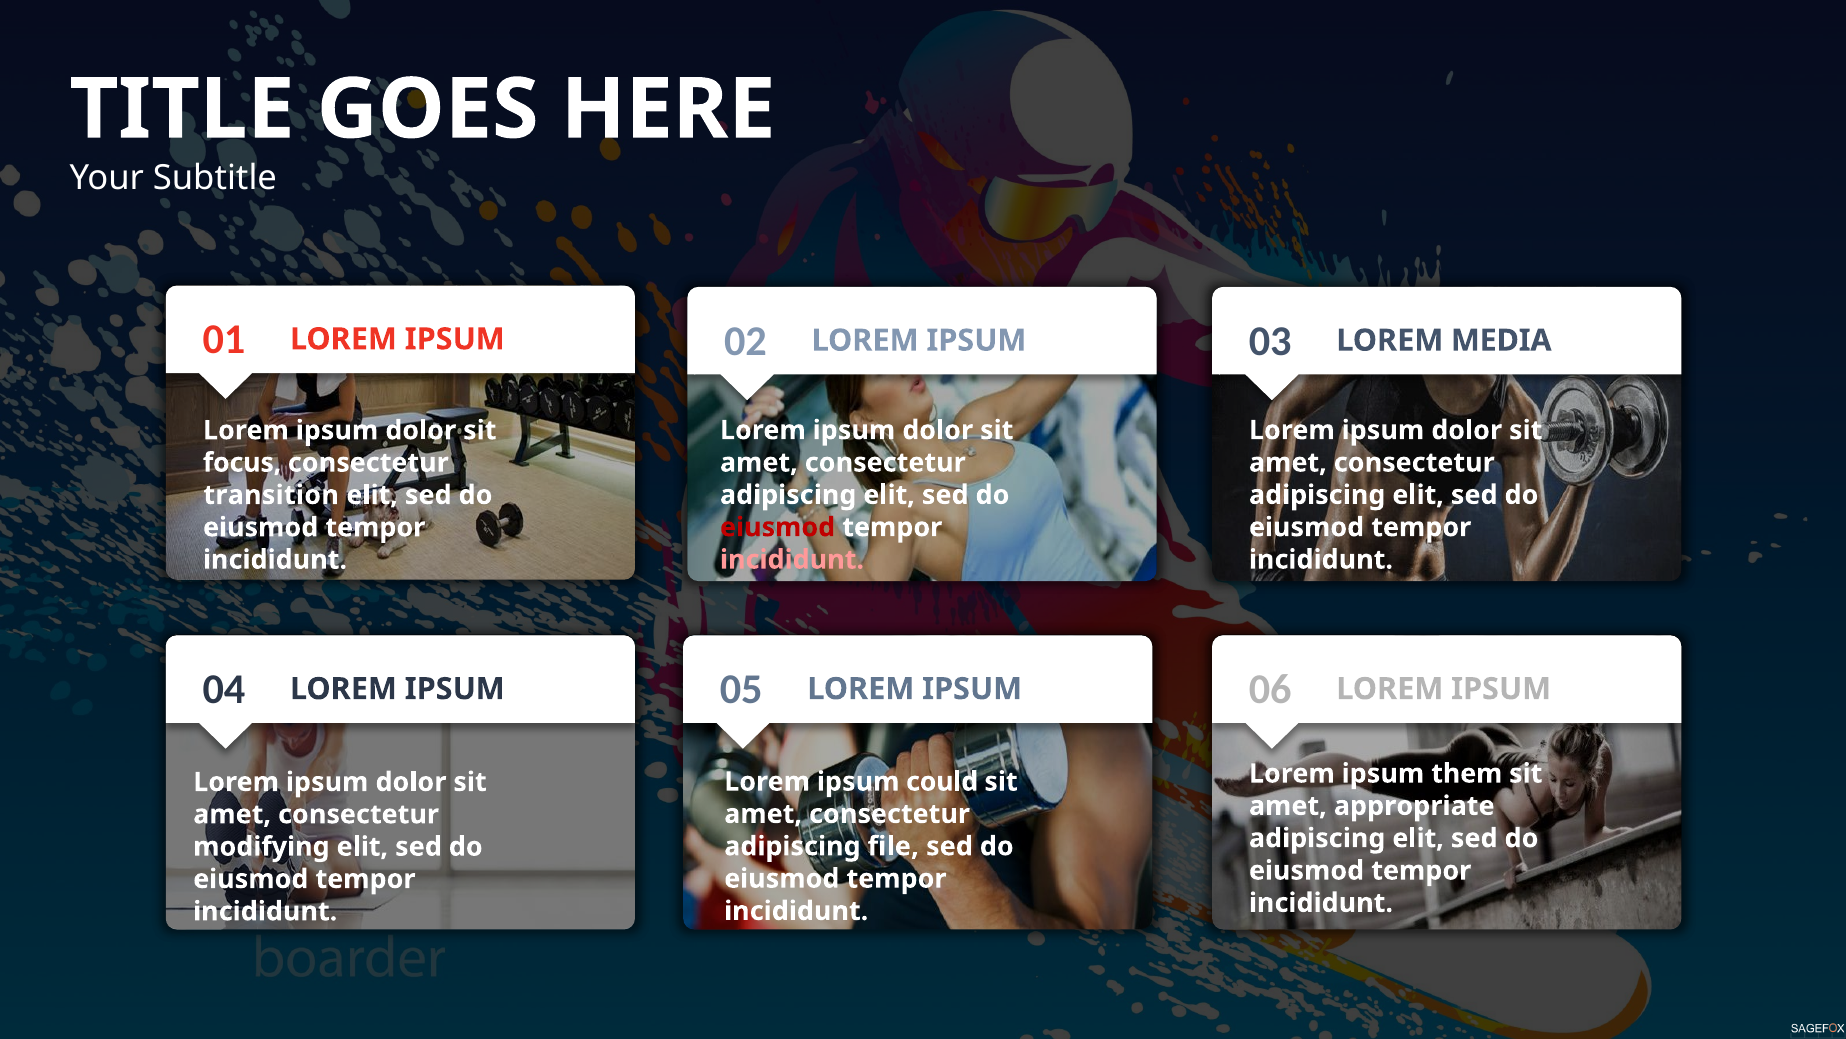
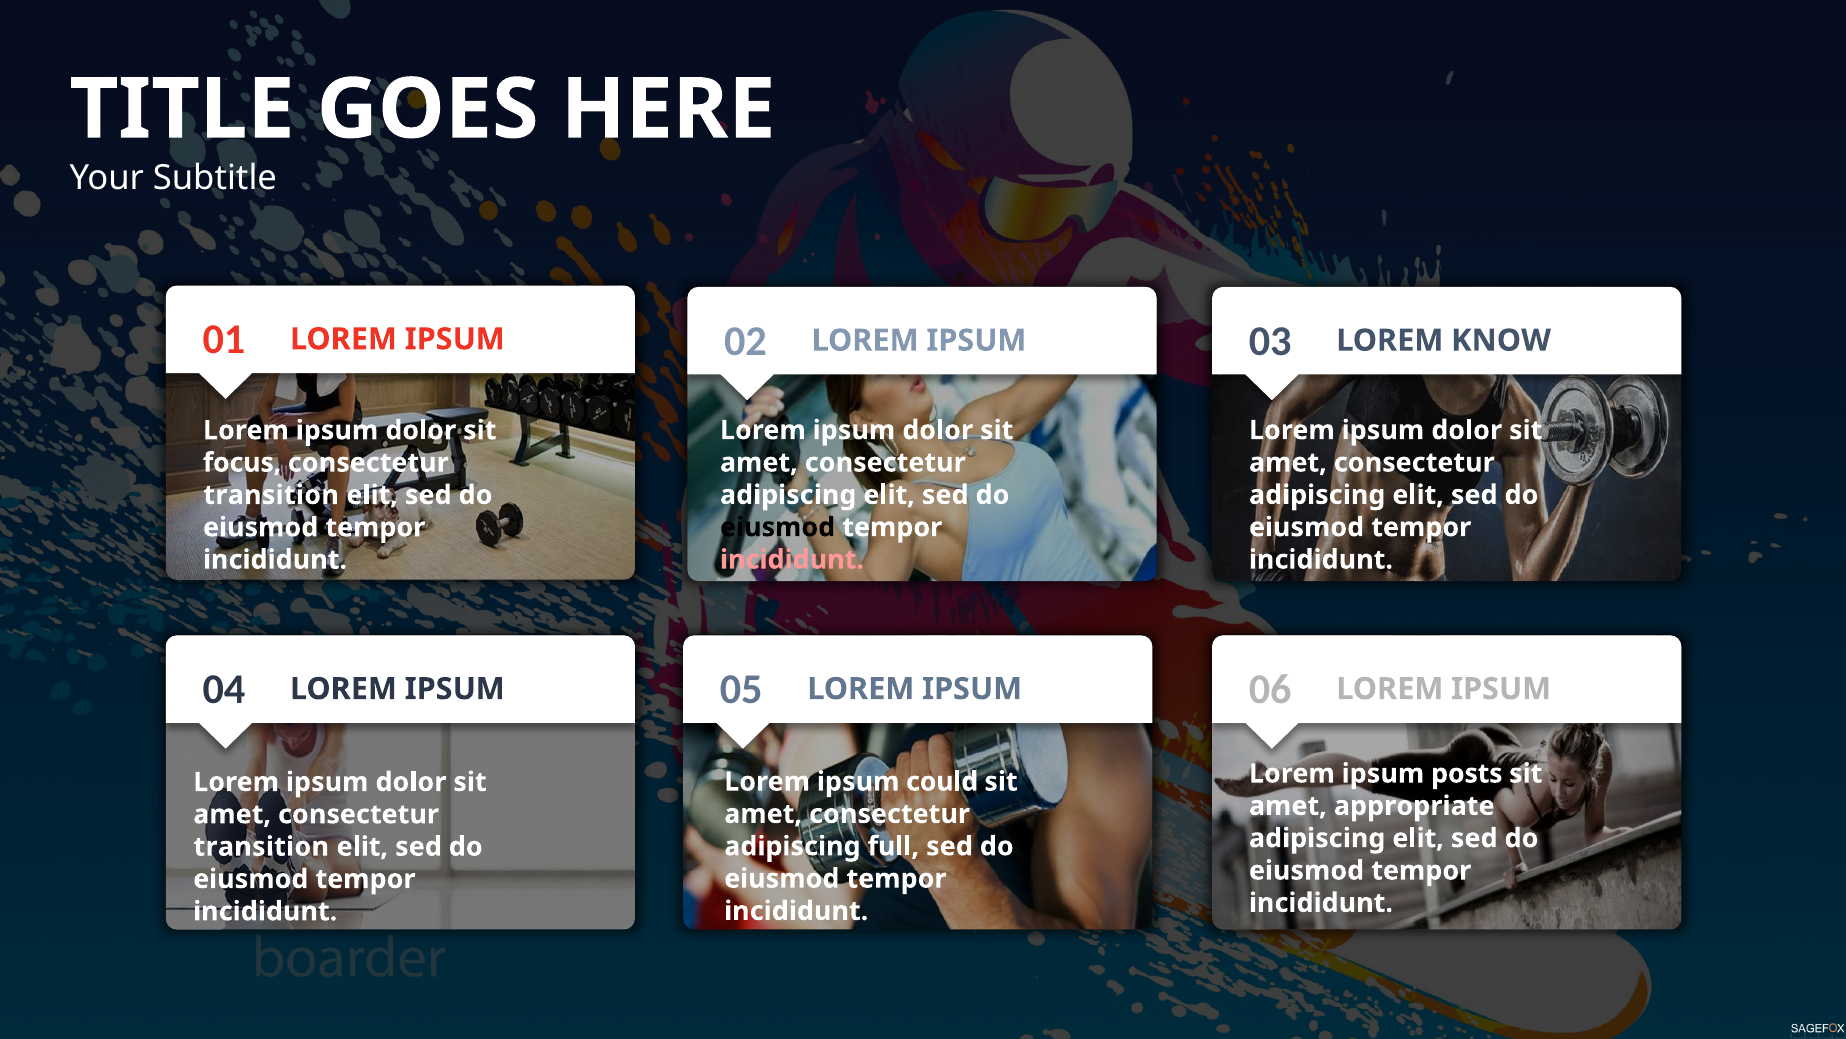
MEDIA: MEDIA -> KNOW (1501, 340)
eiusmod colour: red -> black (778, 527)
them: them -> posts (1467, 773)
file: file -> full (893, 846)
modifying: modifying -> transition (261, 846)
